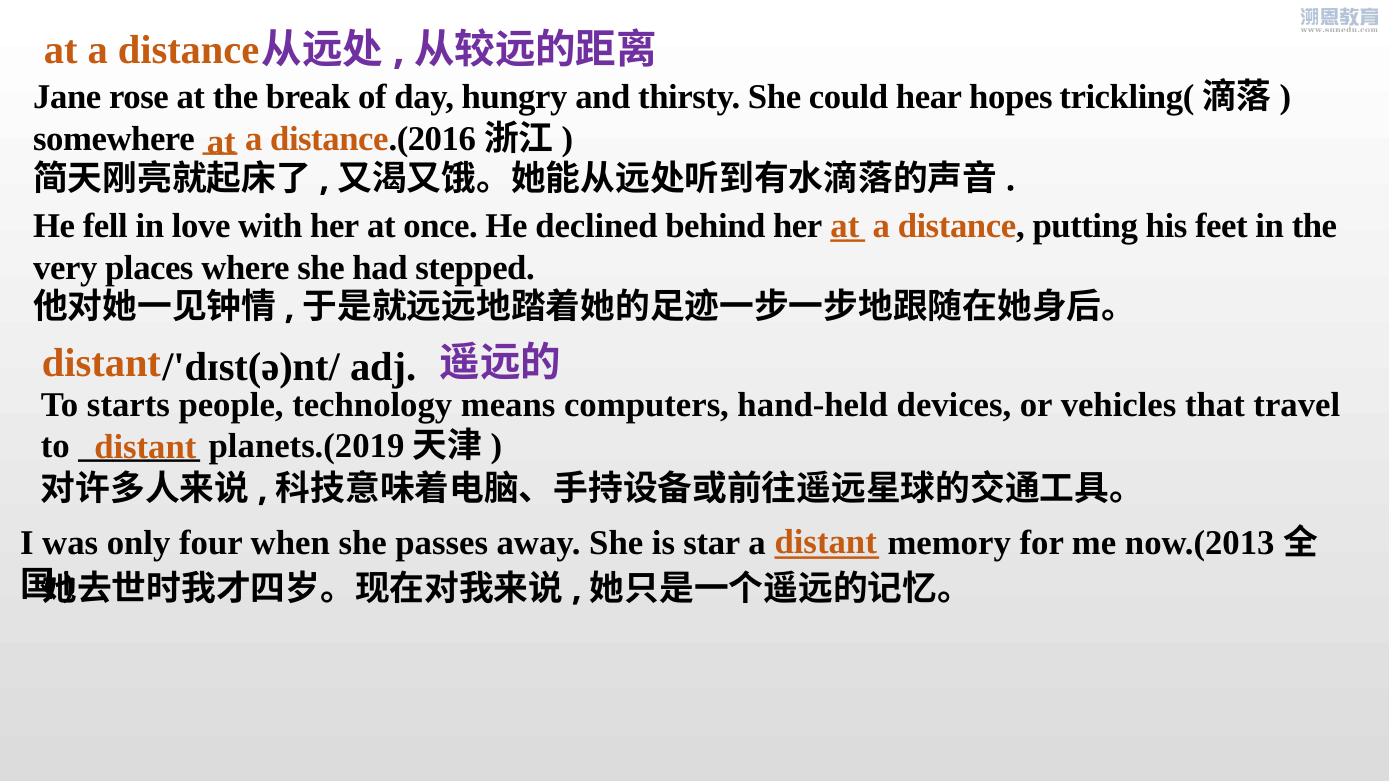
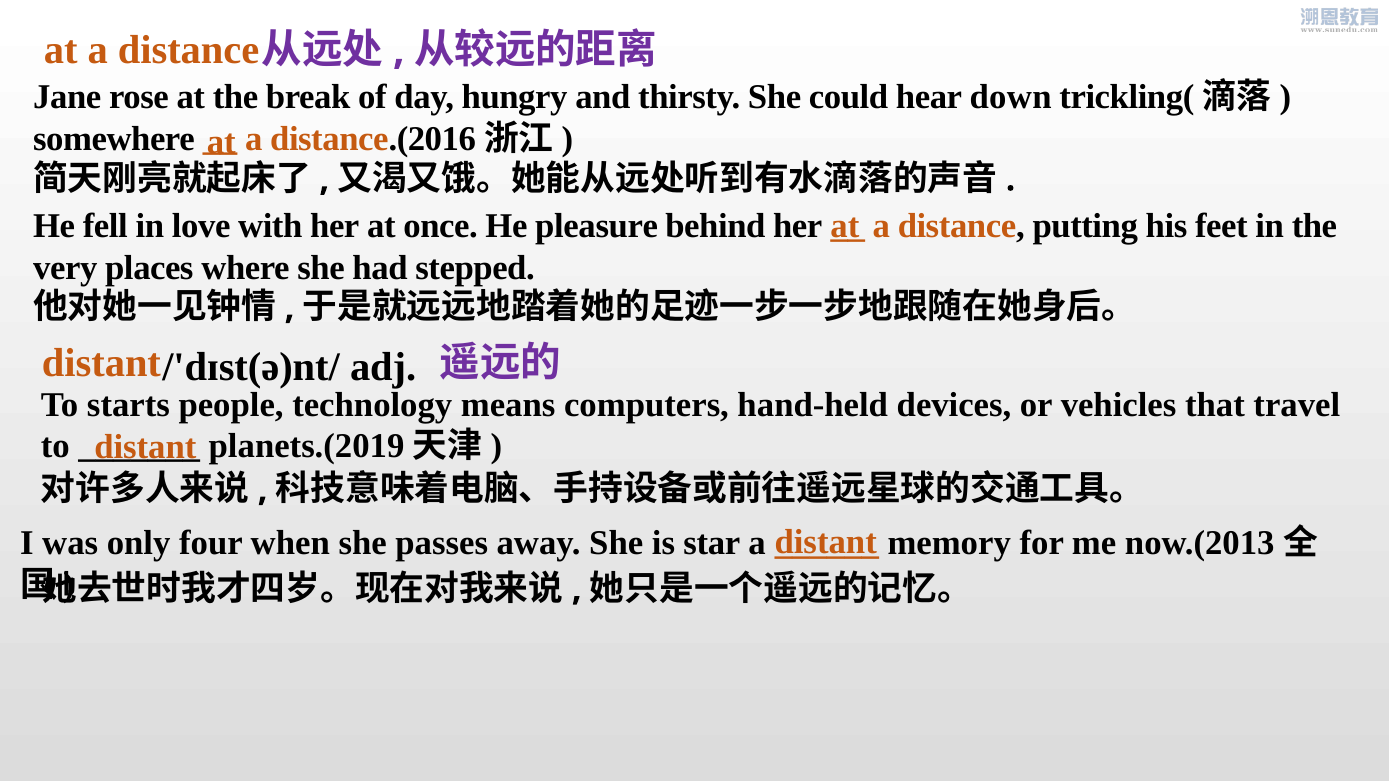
hopes: hopes -> down (1011, 97)
declined: declined -> pleasure (597, 226)
